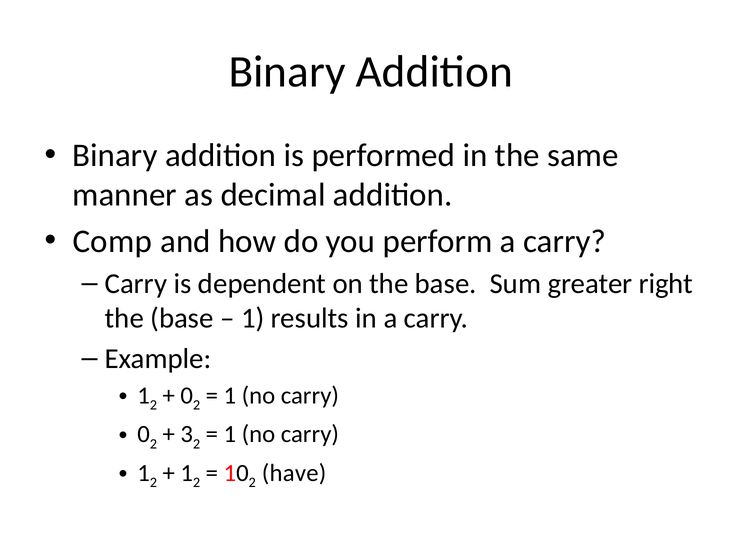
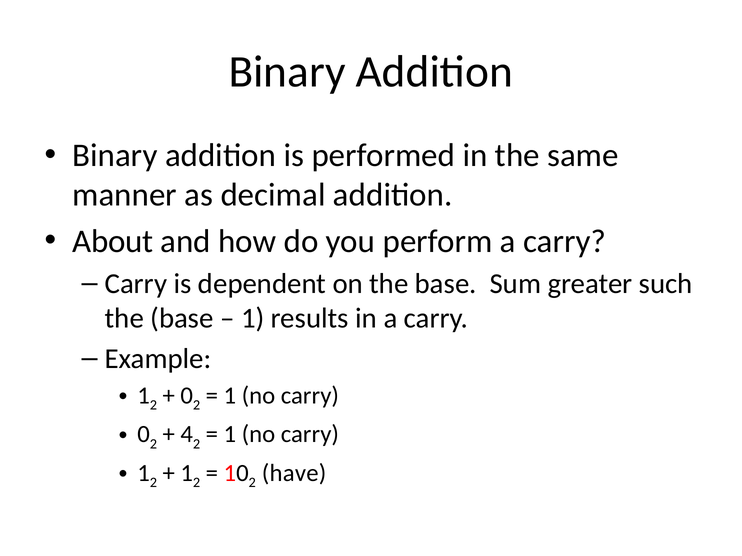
Comp: Comp -> About (113, 241)
right: right -> such (666, 284)
3: 3 -> 4 (187, 435)
